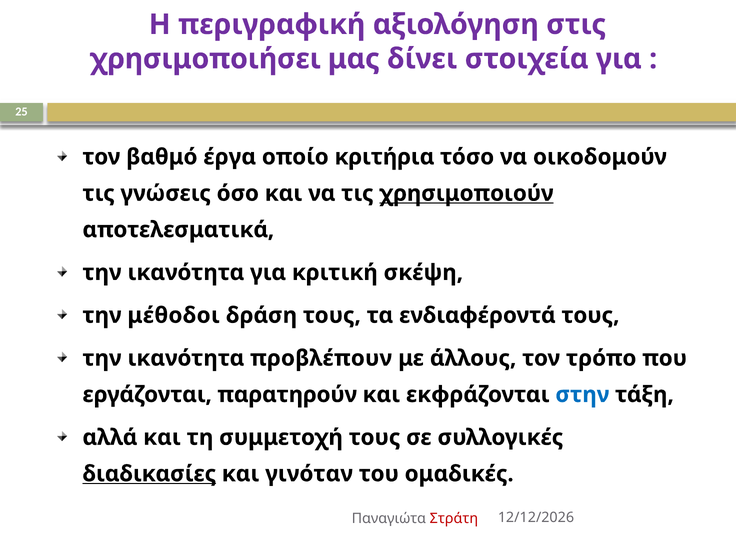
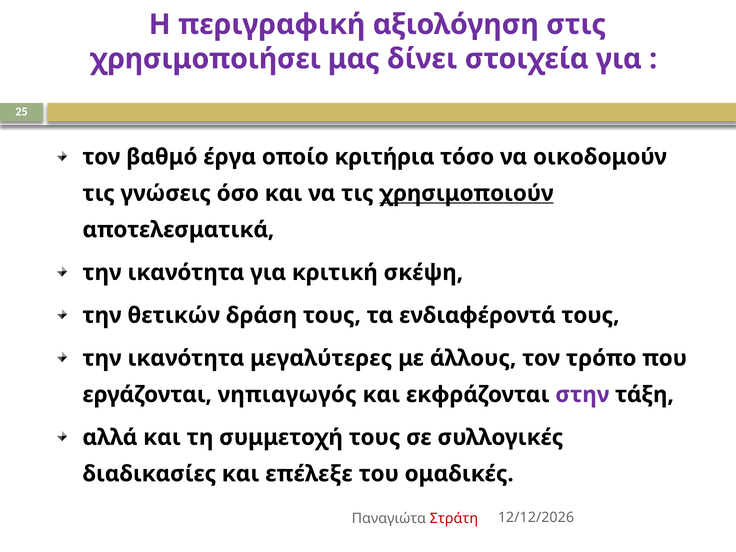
μέθοδοι: μέθοδοι -> θετικών (174, 315)
προβλέπουν: προβλέπουν -> μεγαλύτερες (321, 358)
παρατηρούν: παρατηρούν -> νηπιαγωγός (287, 395)
στην colour: blue -> purple (582, 395)
διαδικασίες underline: present -> none (149, 474)
γινόταν: γινόταν -> επέλεξε (309, 474)
